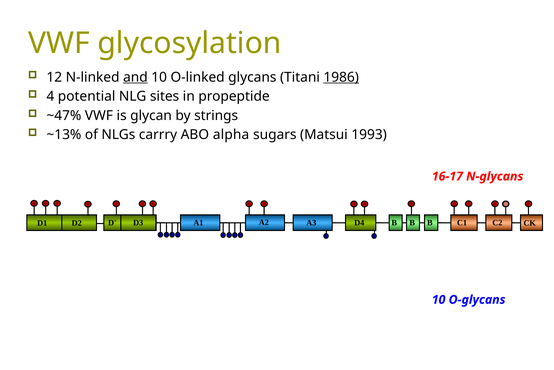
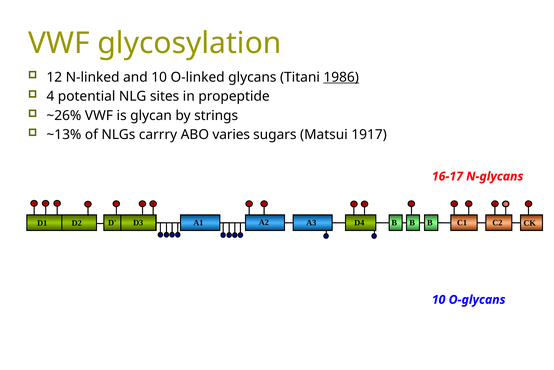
and underline: present -> none (135, 77)
~47%: ~47% -> ~26% (64, 115)
alpha: alpha -> varies (231, 134)
1993: 1993 -> 1917 (369, 134)
